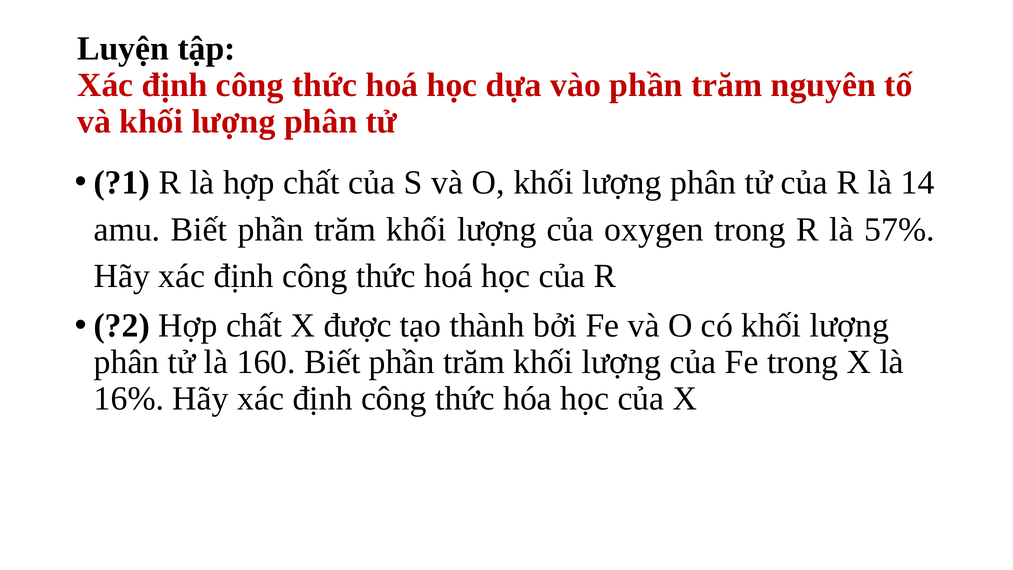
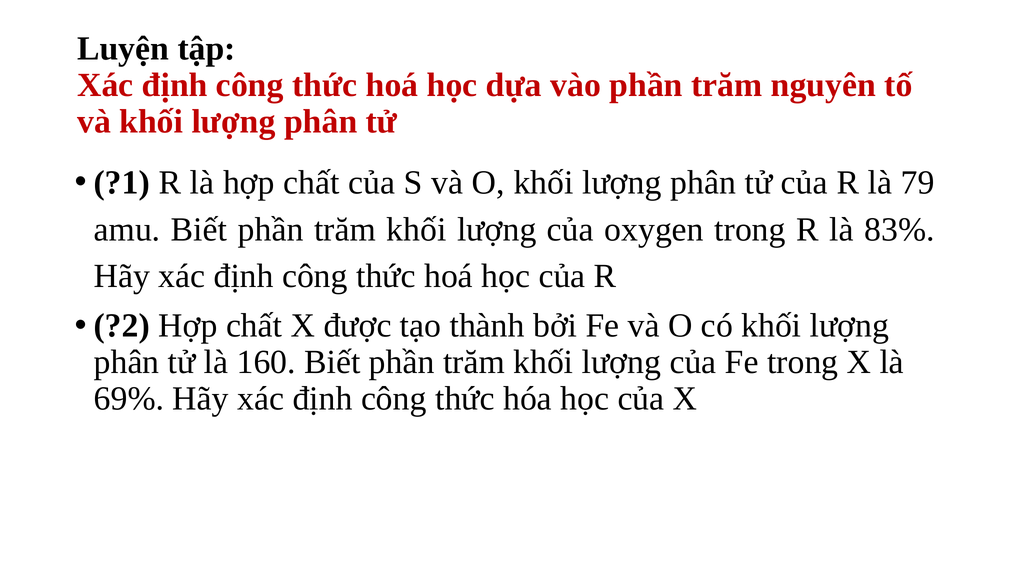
14: 14 -> 79 (918, 183)
57%: 57% -> 83% (899, 229)
16%: 16% -> 69% (129, 399)
